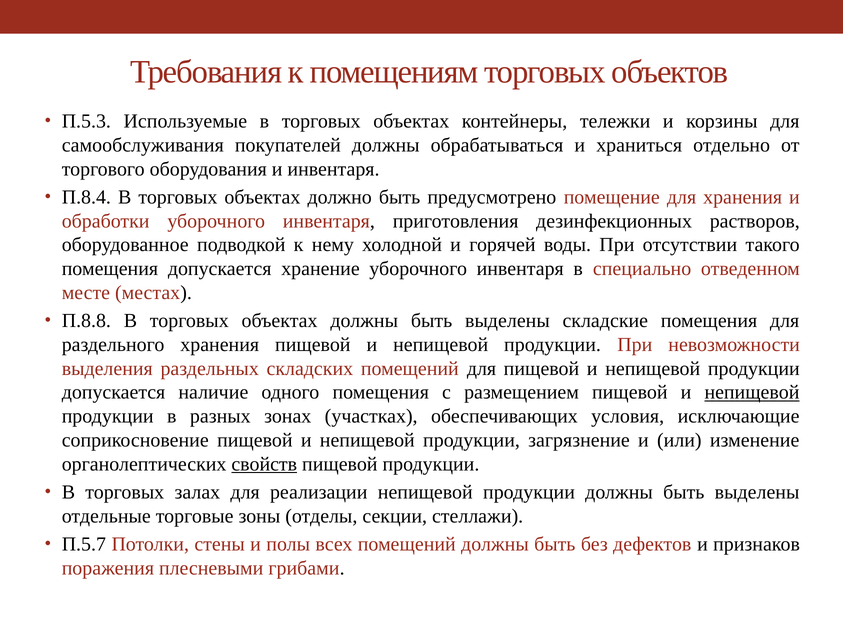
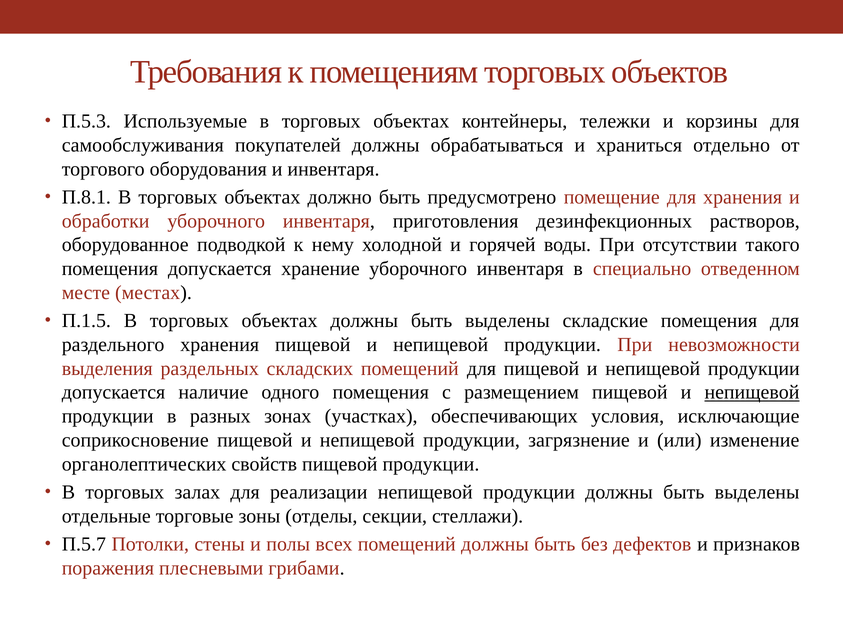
П.8.4: П.8.4 -> П.8.1 (86, 197)
П.8.8: П.8.8 -> П.1.5 (86, 321)
свойств underline: present -> none (264, 464)
